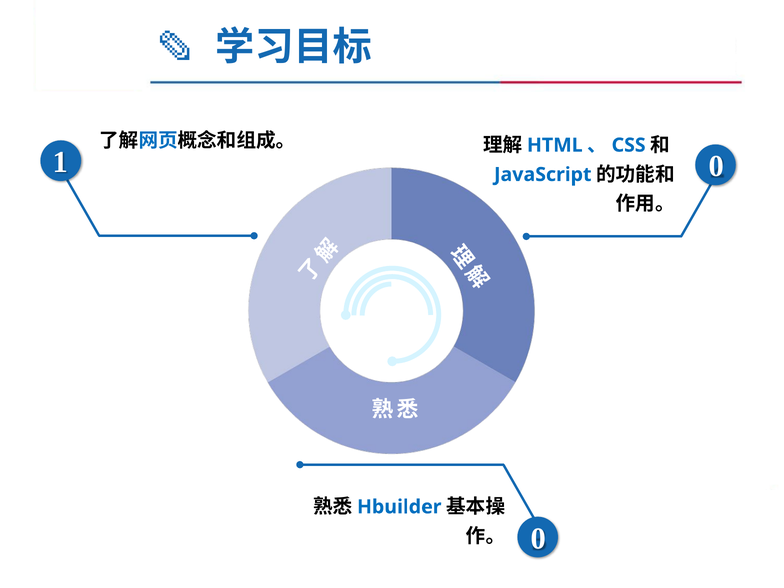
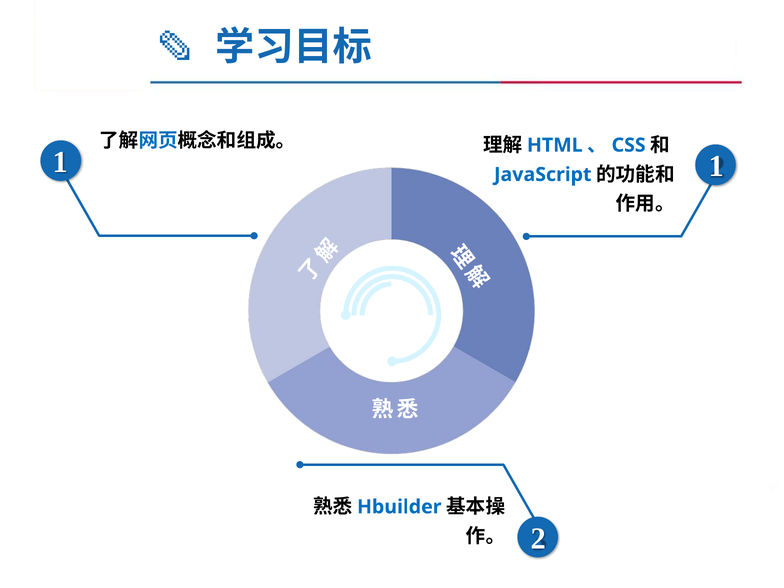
1 0: 0 -> 1 (716, 166)
0: 0 -> 2 (538, 539)
